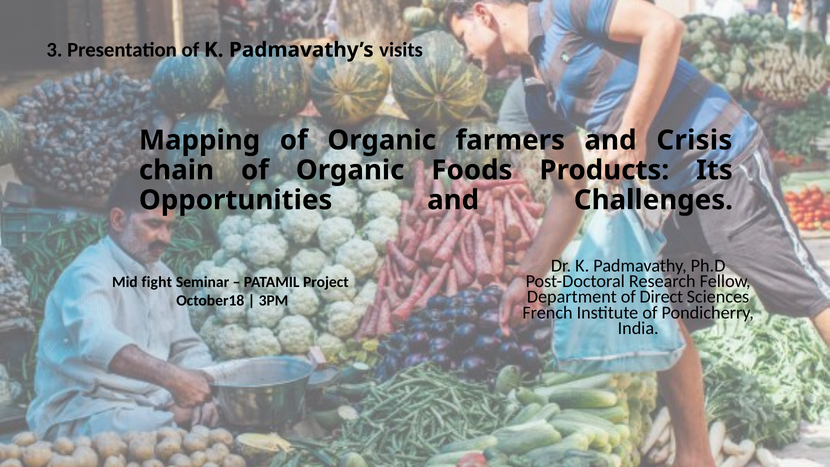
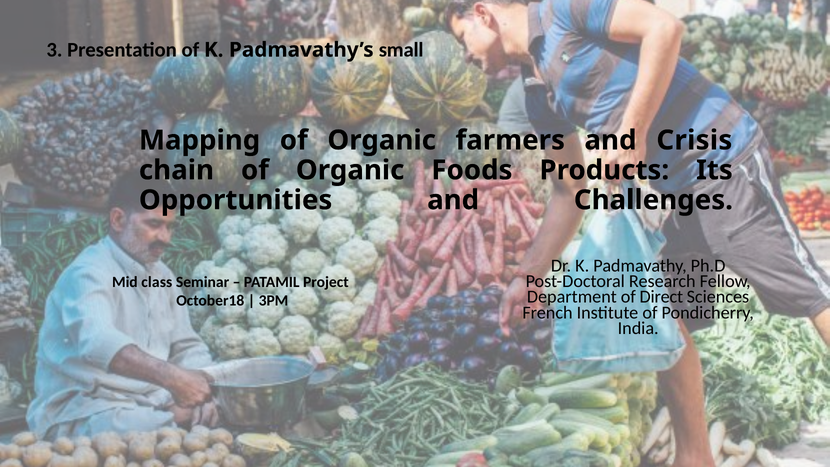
visits: visits -> small (401, 50)
fight: fight -> class (157, 282)
